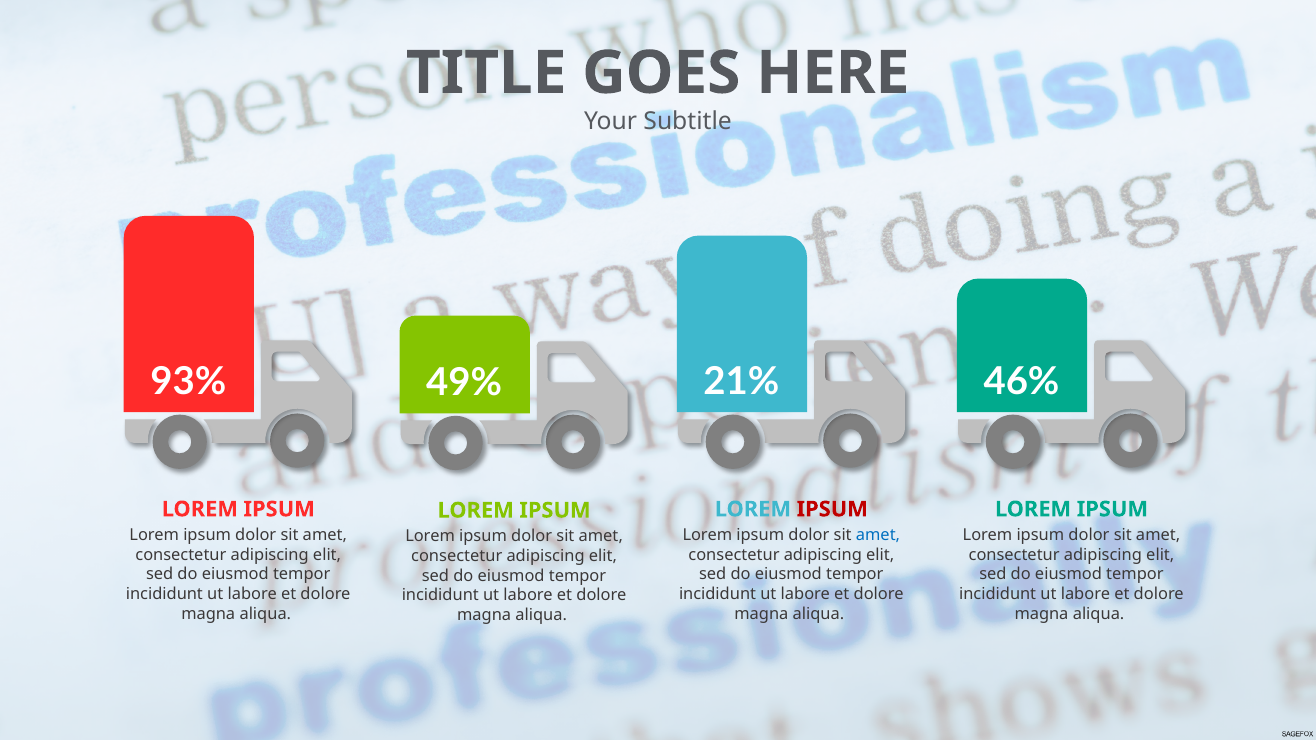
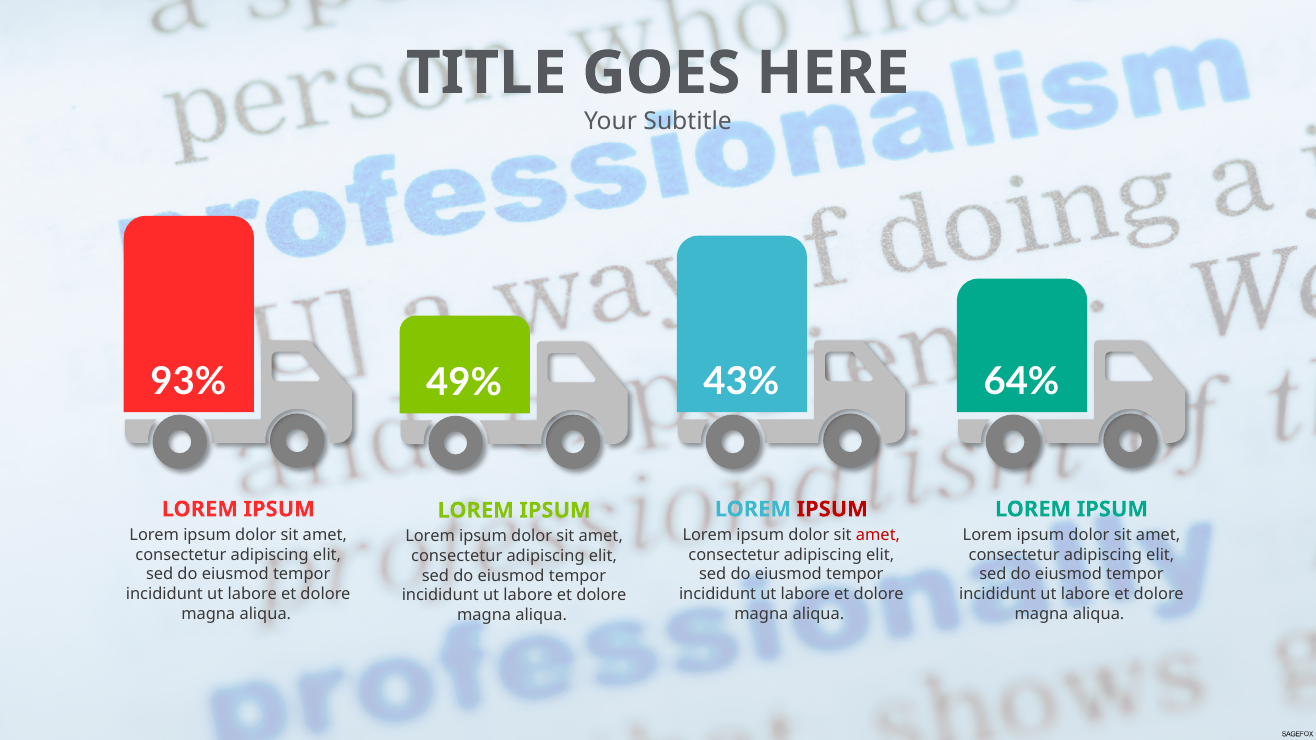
21%: 21% -> 43% (741, 382)
46%: 46% -> 64% (1021, 382)
amet colour: blue -> red (878, 535)
